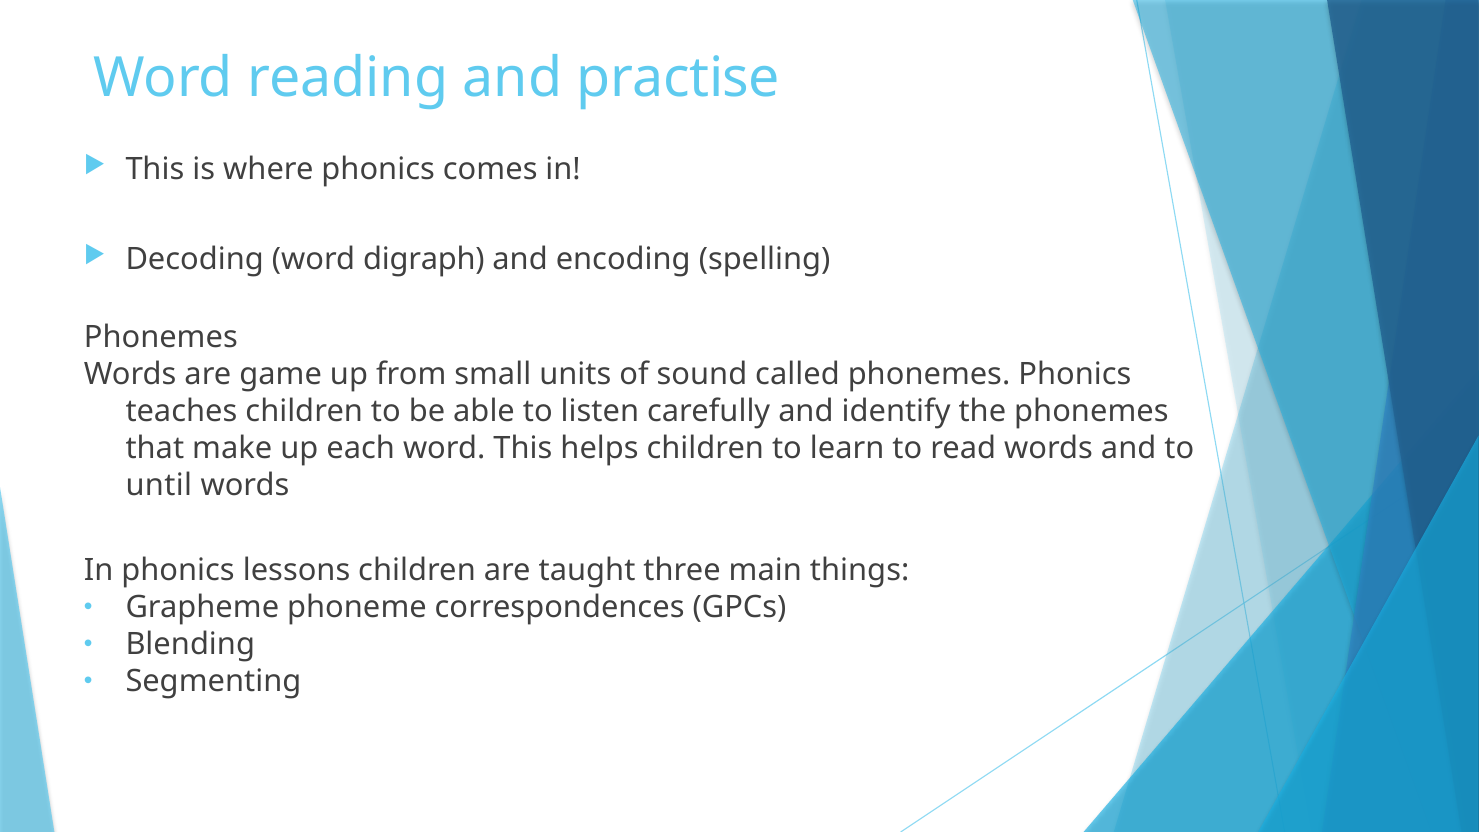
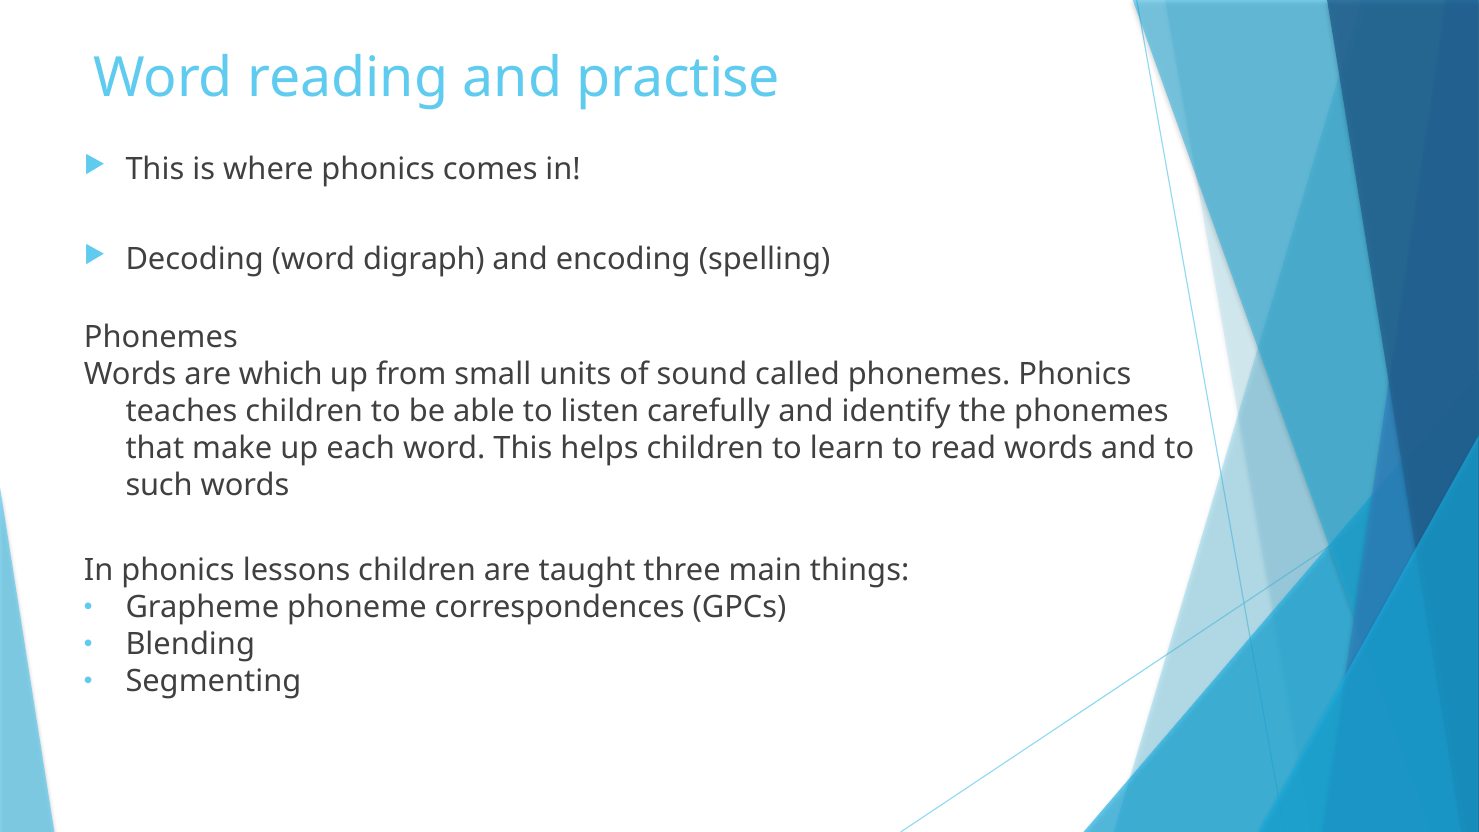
game: game -> which (281, 375)
until: until -> such (159, 486)
